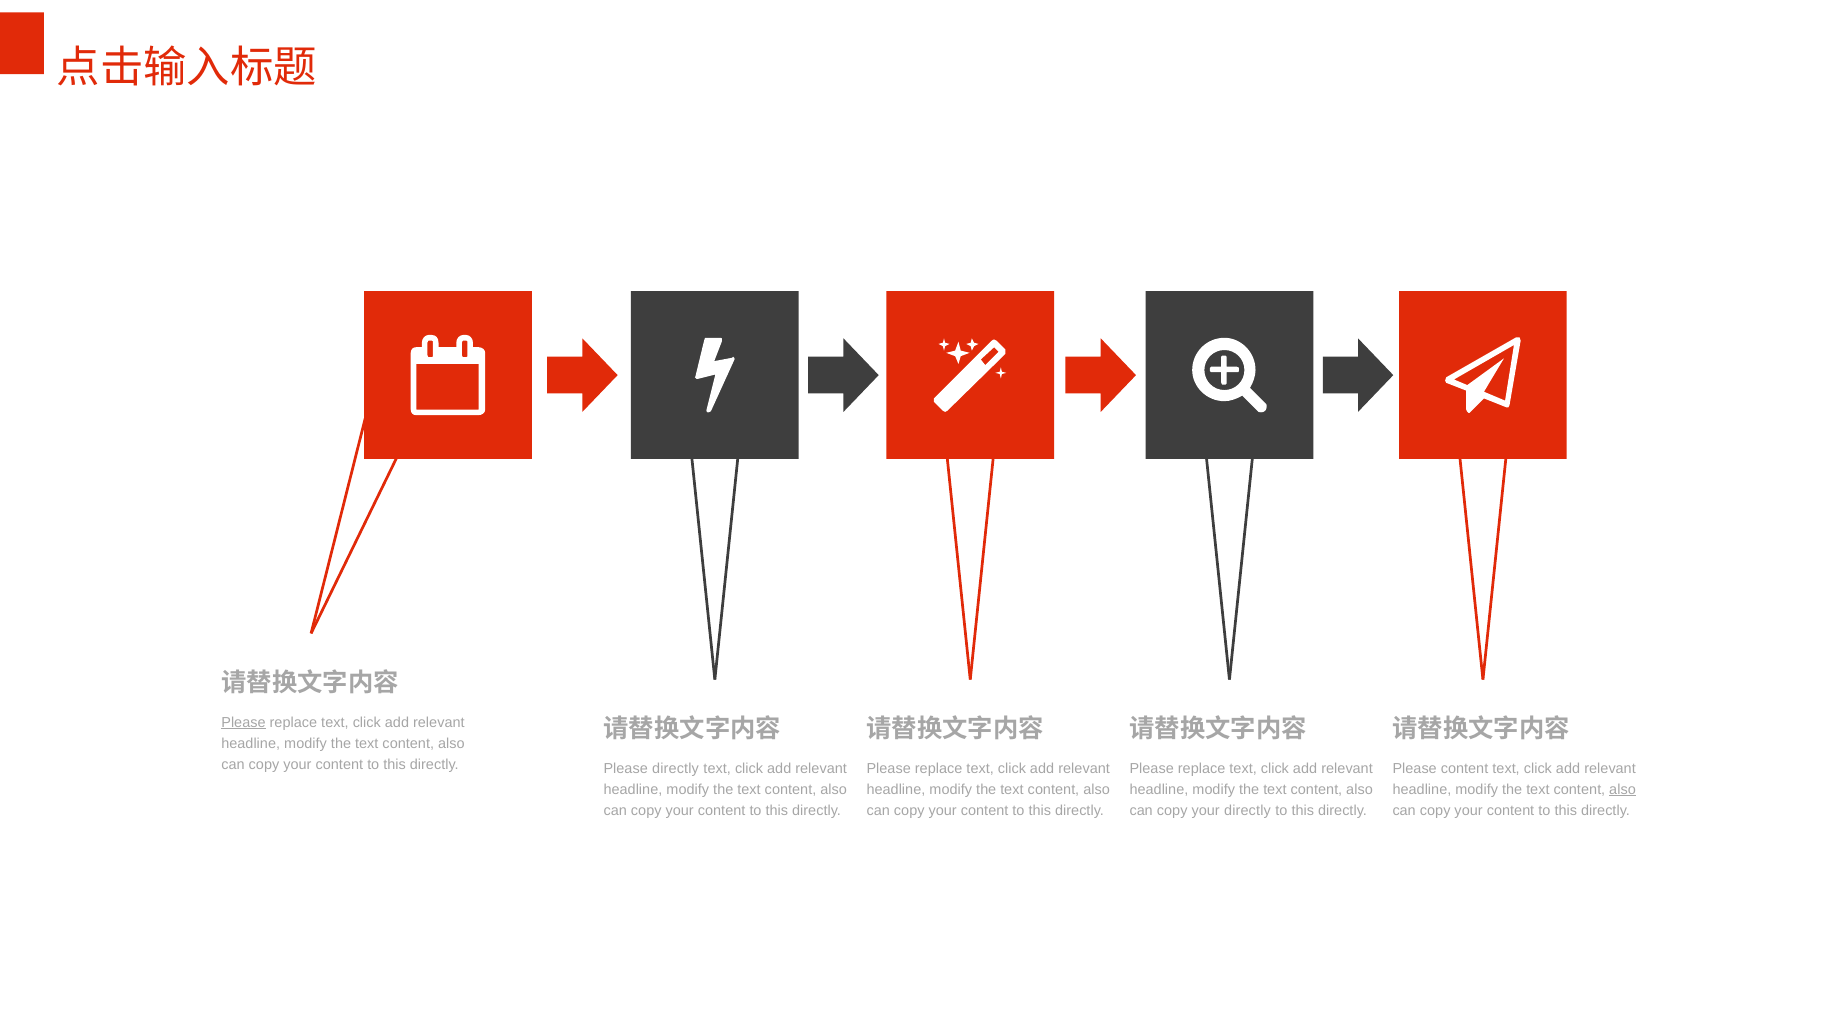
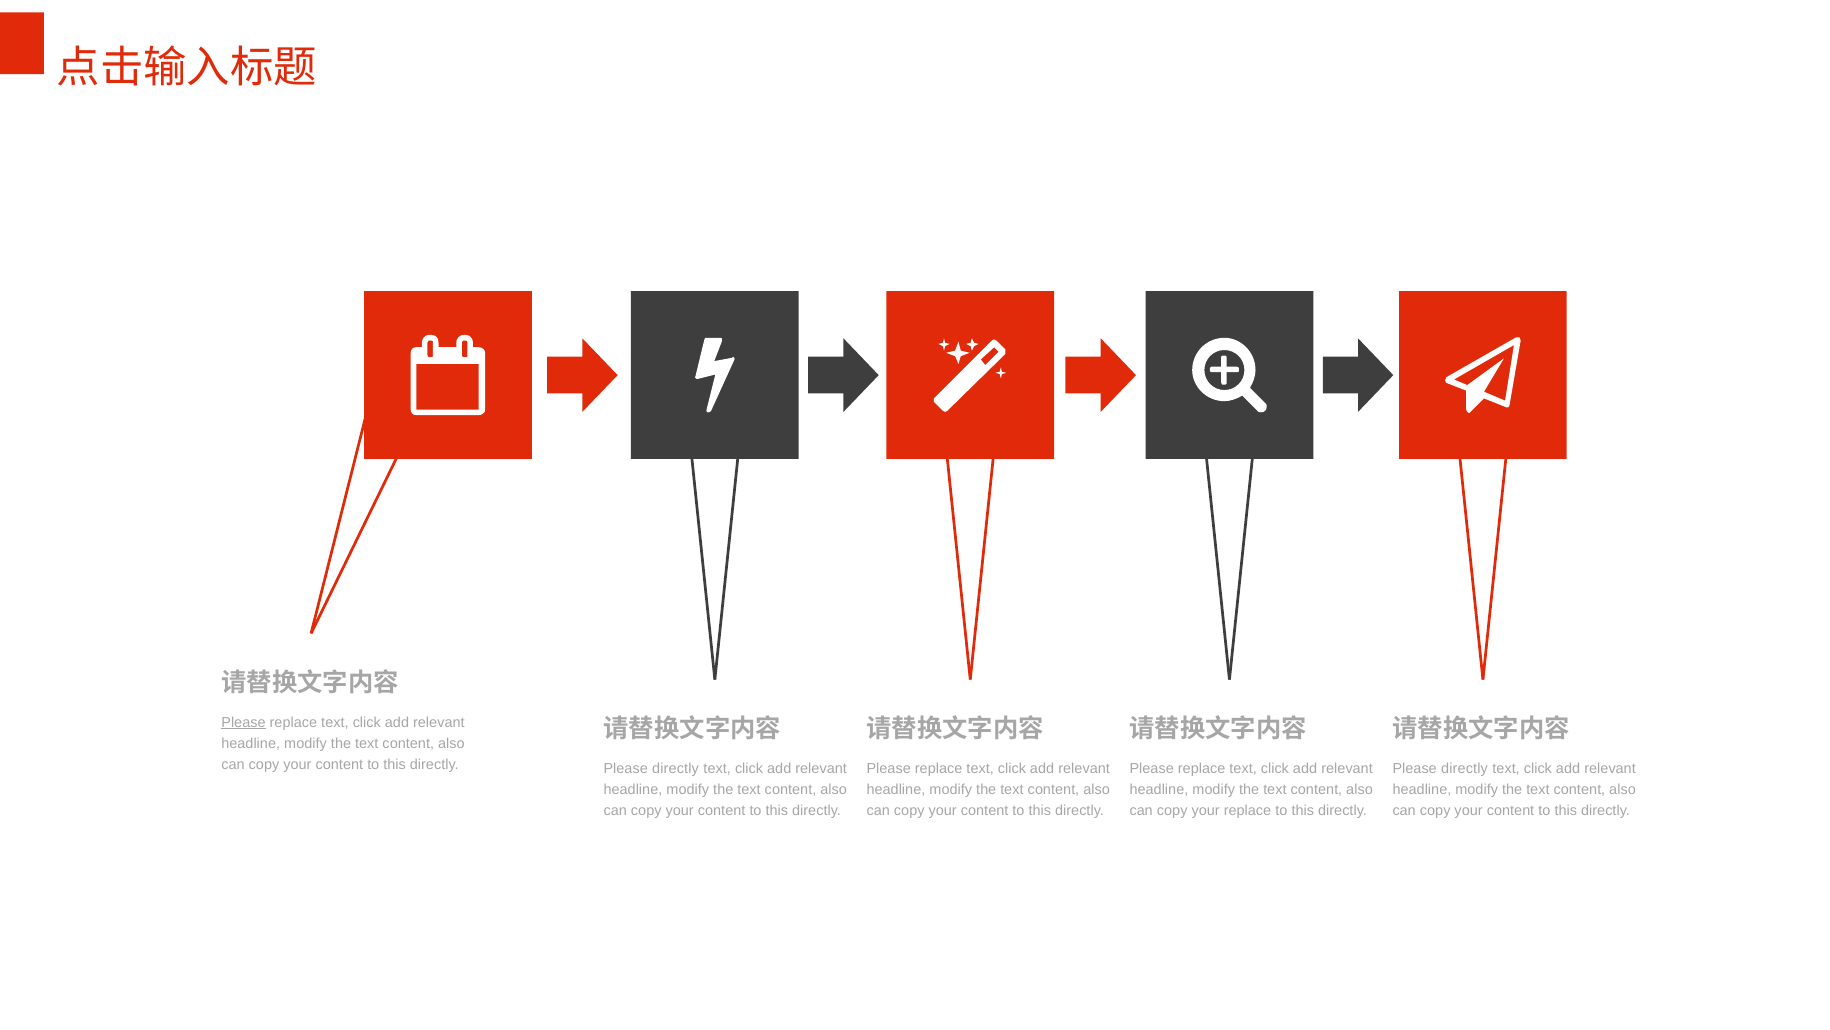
content: content -> directly (1465, 768)
also underline: present -> none (1623, 789)
your directly: directly -> replace (1248, 810)
